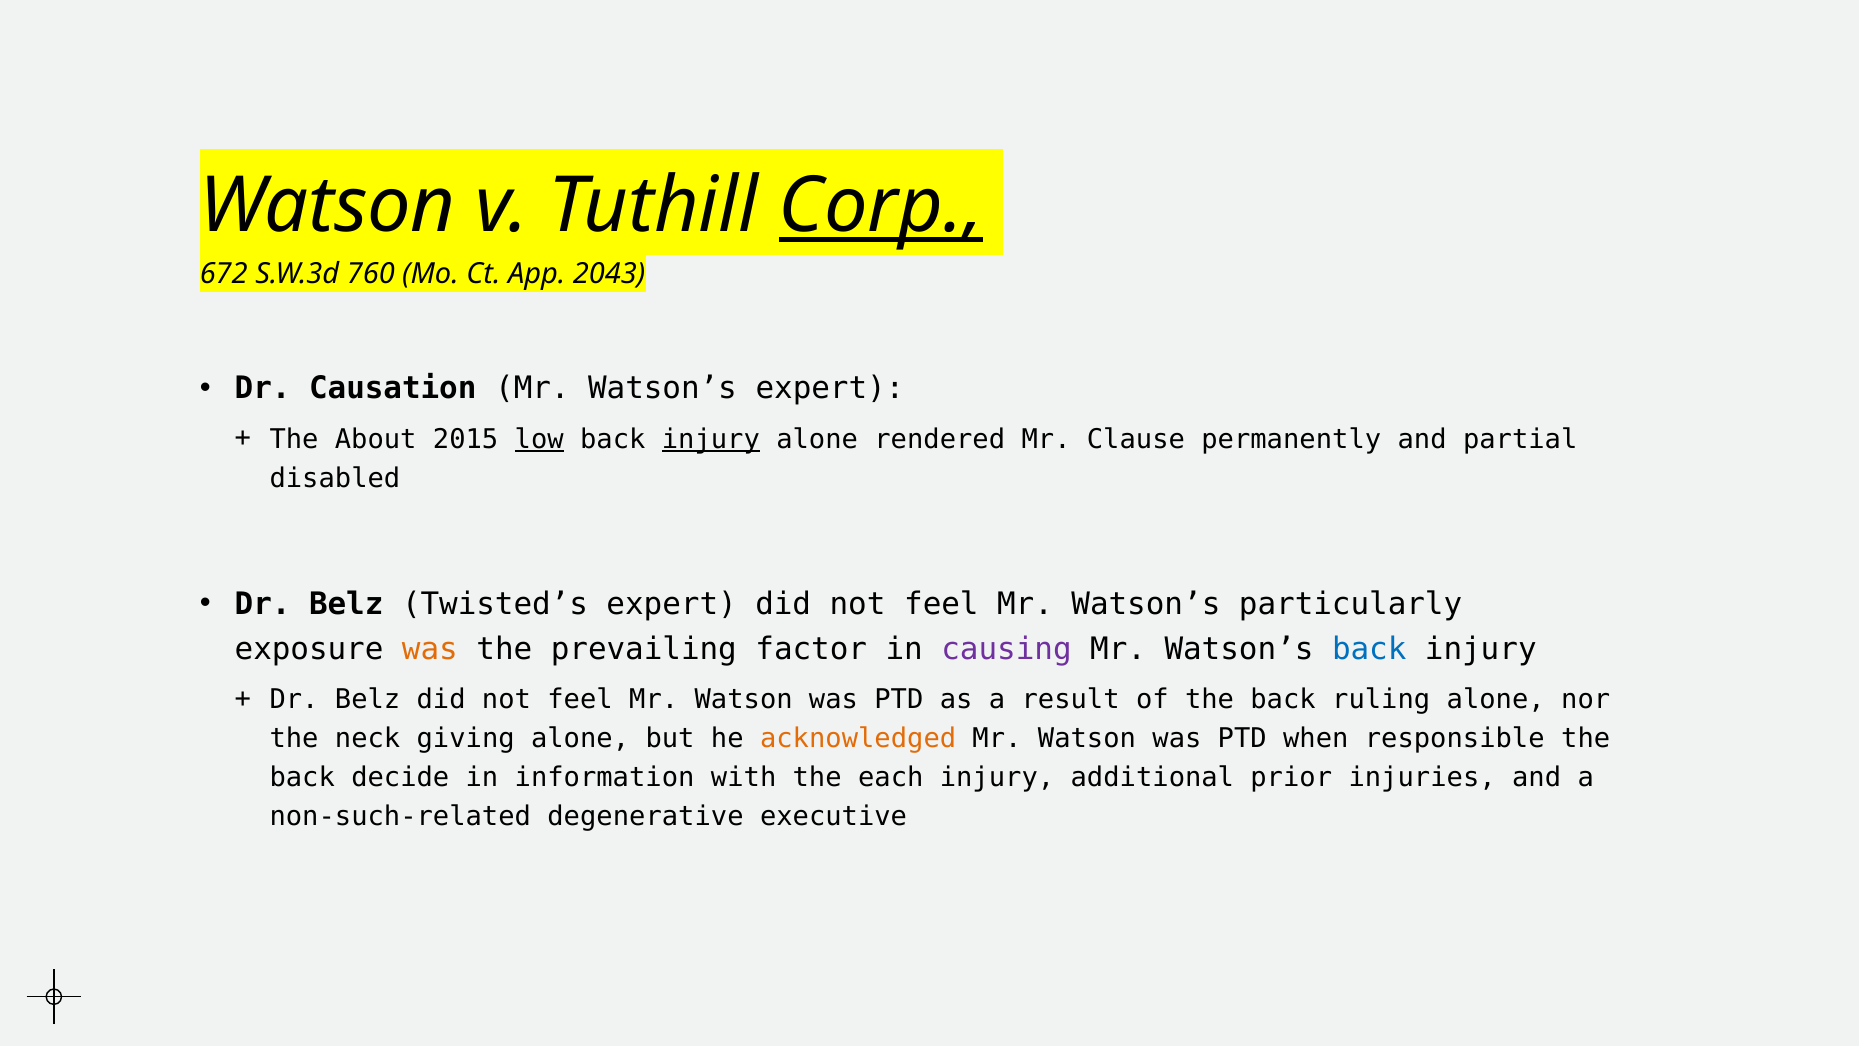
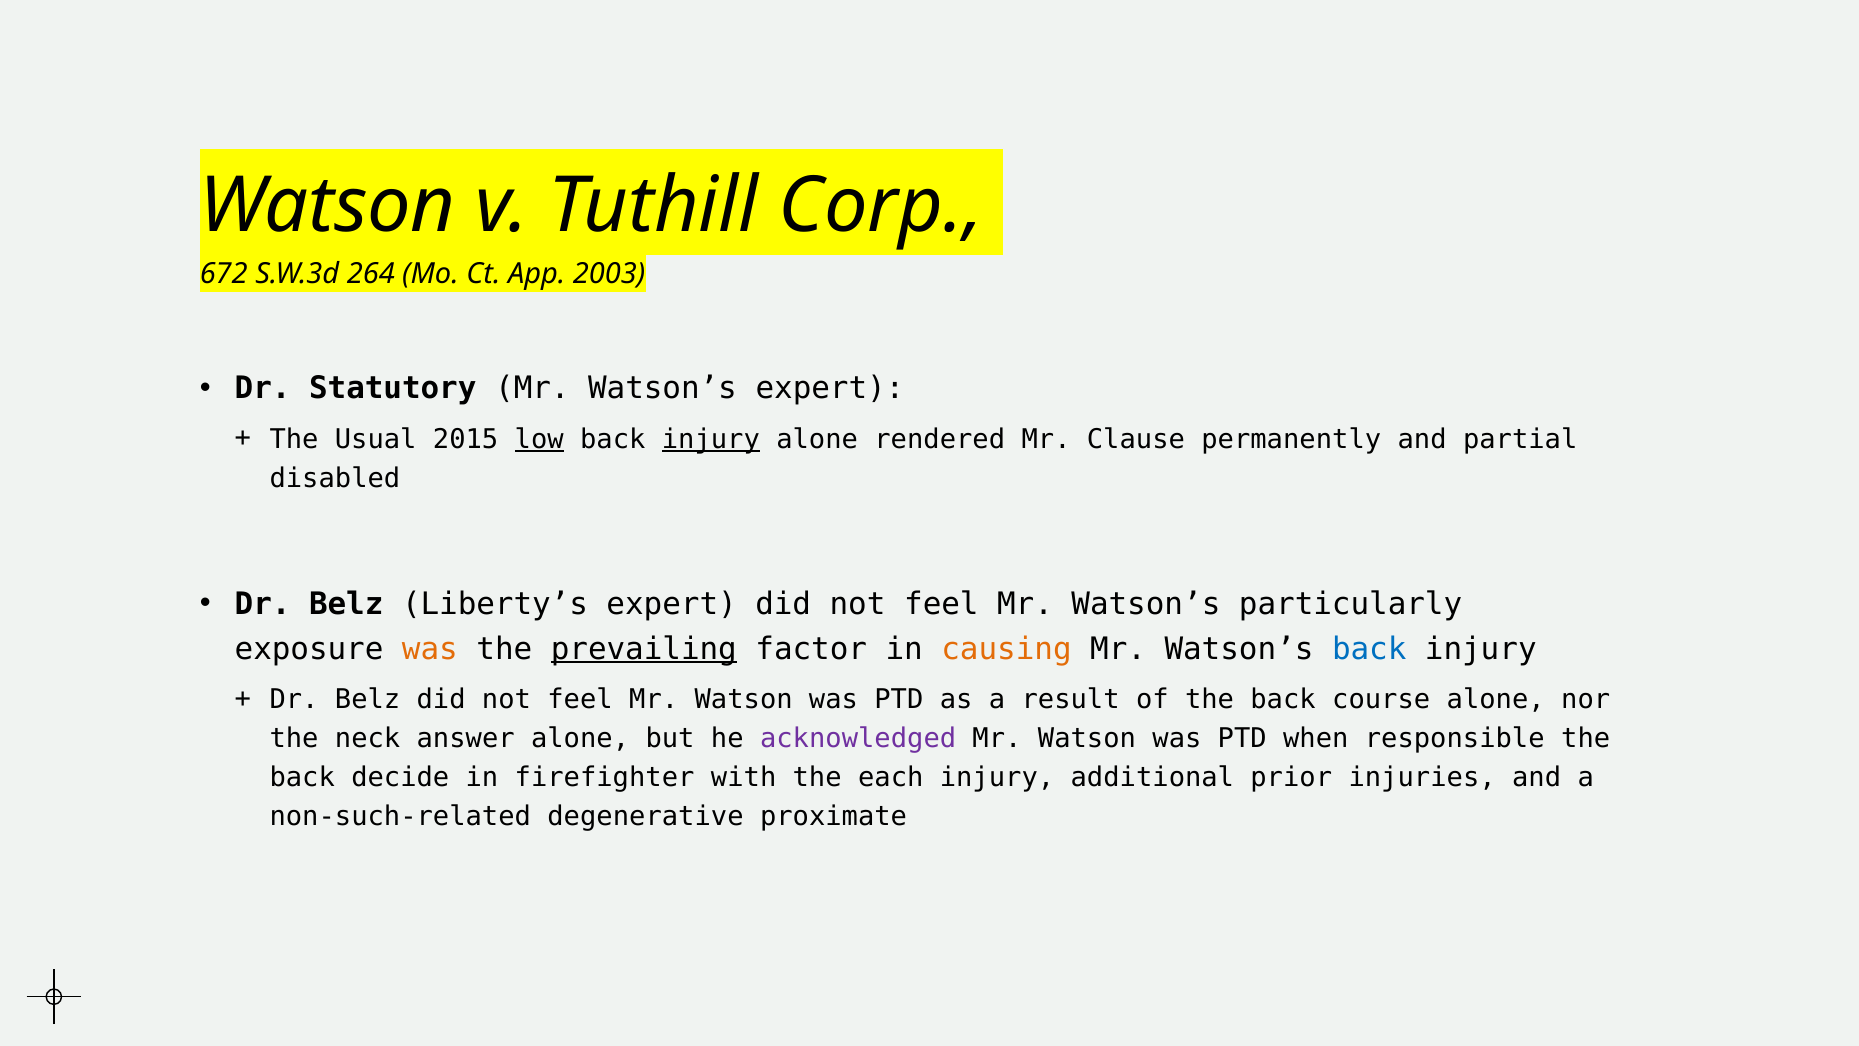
Corp underline: present -> none (881, 206)
760: 760 -> 264 (371, 274)
2043: 2043 -> 2003 (609, 274)
Causation: Causation -> Statutory (393, 389)
About: About -> Usual (376, 439)
Twisted’s: Twisted’s -> Liberty’s (495, 604)
prevailing underline: none -> present (644, 649)
causing colour: purple -> orange (1007, 649)
ruling: ruling -> course (1381, 699)
giving: giving -> answer (466, 739)
acknowledged colour: orange -> purple (858, 739)
information: information -> firefighter (605, 778)
executive: executive -> proximate (834, 817)
